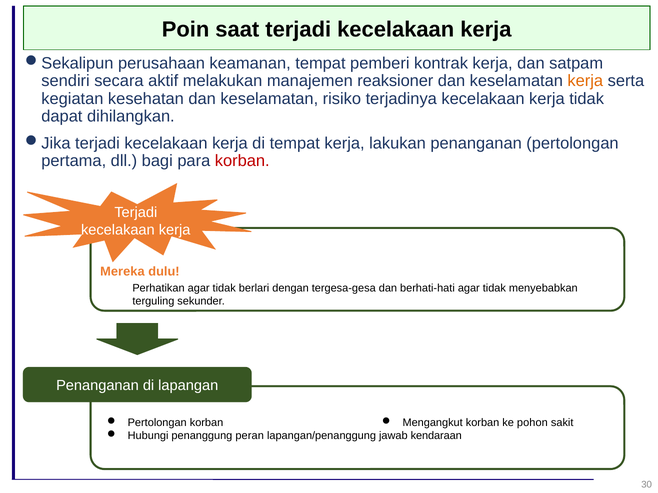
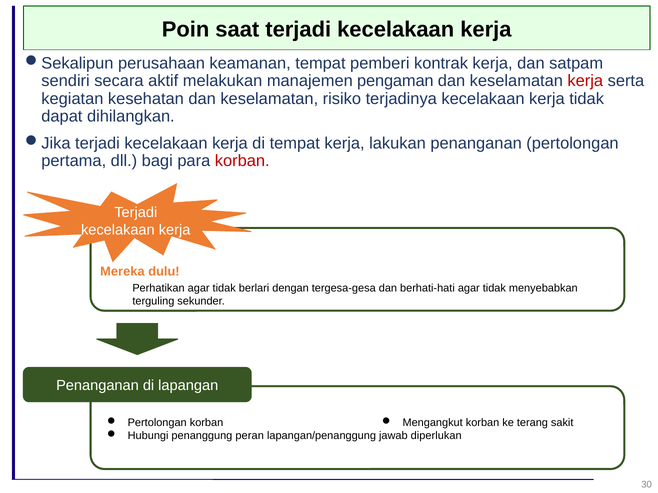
reaksioner: reaksioner -> pengaman (395, 81)
kerja colour: orange -> red (585, 81)
pohon: pohon -> terang (532, 423)
kendaraan: kendaraan -> diperlukan (436, 436)
